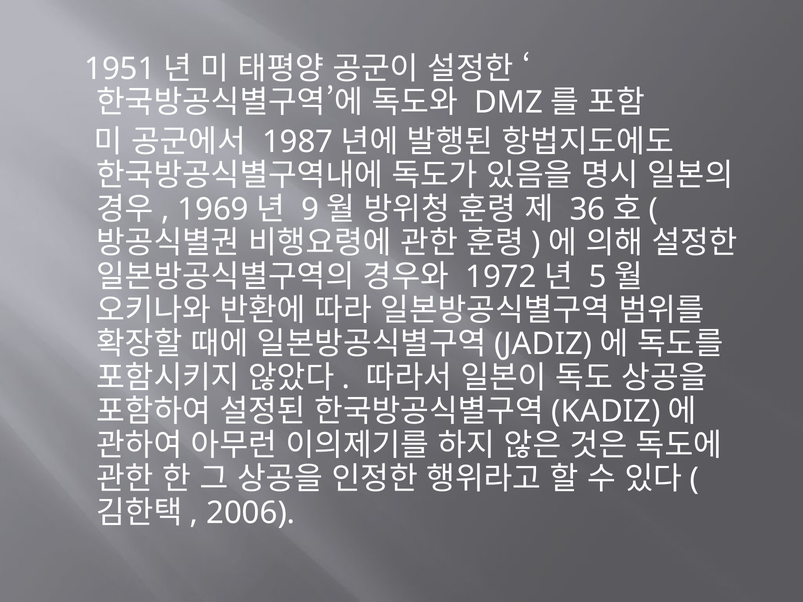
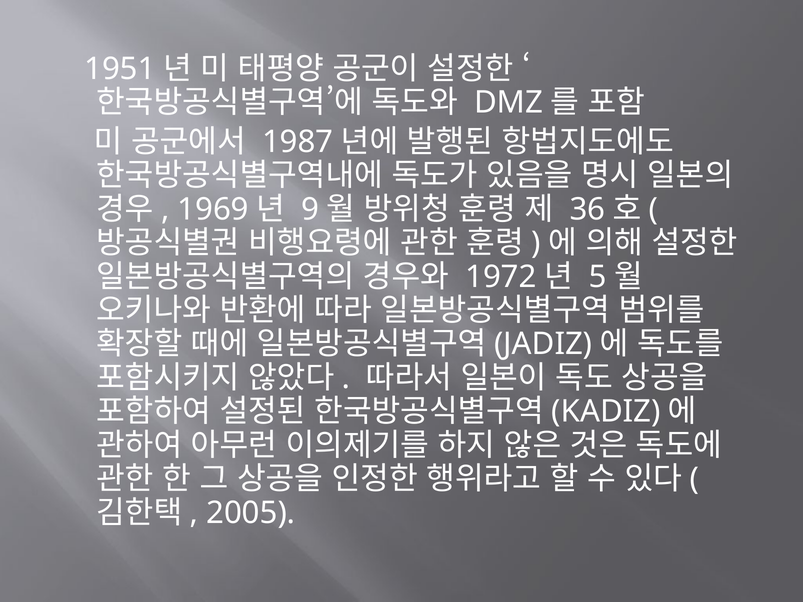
2006: 2006 -> 2005 (251, 513)
